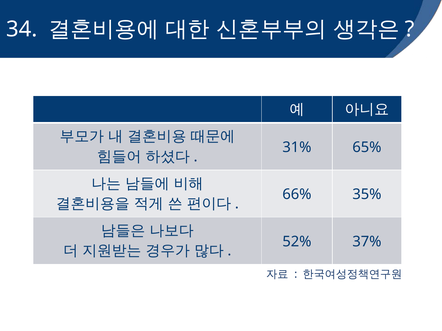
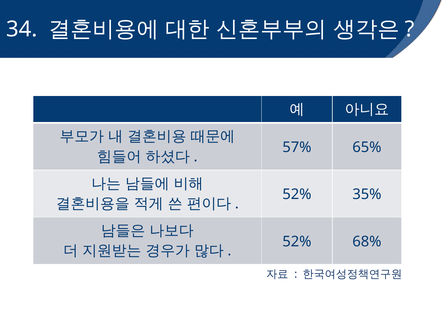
31%: 31% -> 57% (297, 148)
66%: 66% -> 52% (297, 195)
37%: 37% -> 68% (367, 242)
